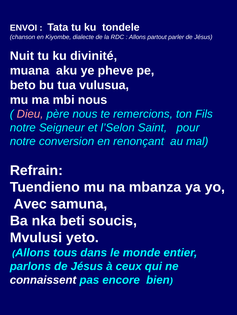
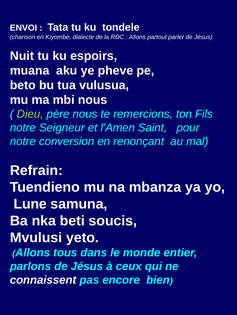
divinité: divinité -> espoirs (94, 56)
Dieu colour: pink -> light green (30, 114)
l’Selon: l’Selon -> l’Amen (118, 128)
Avec: Avec -> Lune (30, 205)
